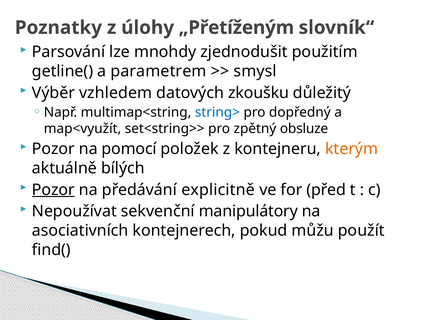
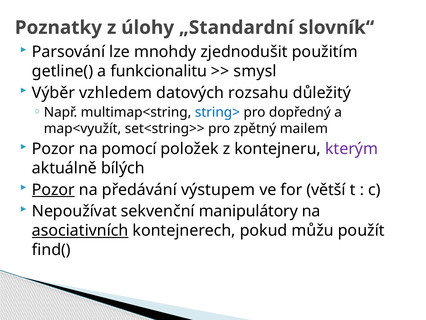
„Přetíženým: „Přetíženým -> „Standardní (236, 28)
parametrem: parametrem -> funkcionalitu (159, 71)
zkoušku: zkoušku -> rozsahu (258, 93)
obsluze: obsluze -> mailem (304, 128)
kterým colour: orange -> purple (352, 149)
explicitně: explicitně -> výstupem (218, 189)
před: před -> větší (326, 189)
asociativních underline: none -> present (80, 230)
